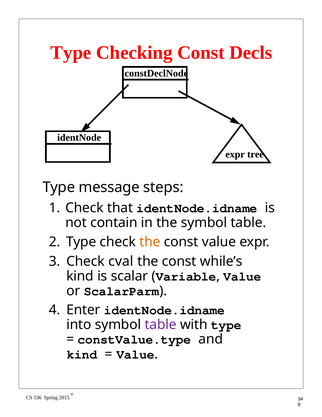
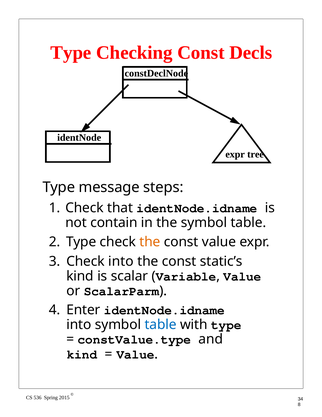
Check cval: cval -> into (121, 261)
while’s: while’s -> static’s (221, 261)
table colour: purple -> blue (161, 324)
